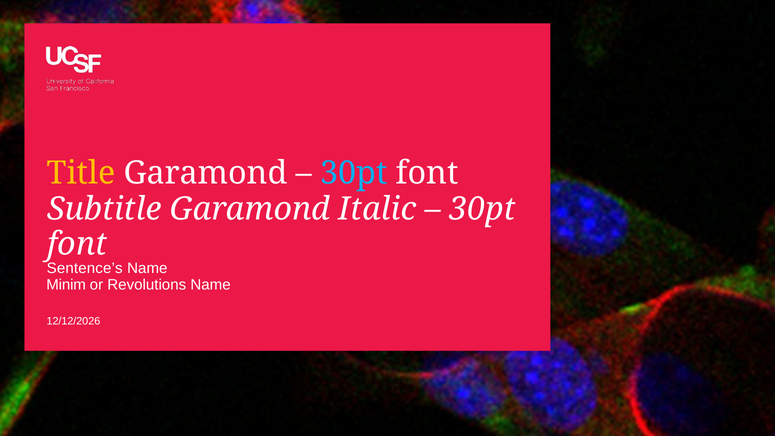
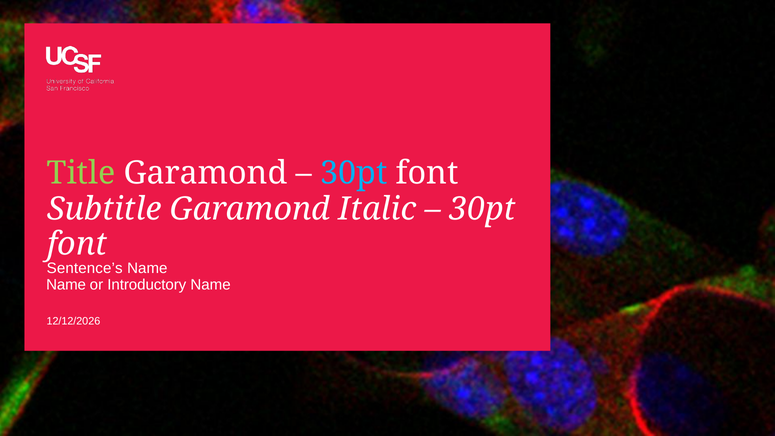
Title colour: yellow -> light green (81, 173)
Minim: Minim -> Name (66, 285)
Revolutions: Revolutions -> Introductory (147, 285)
